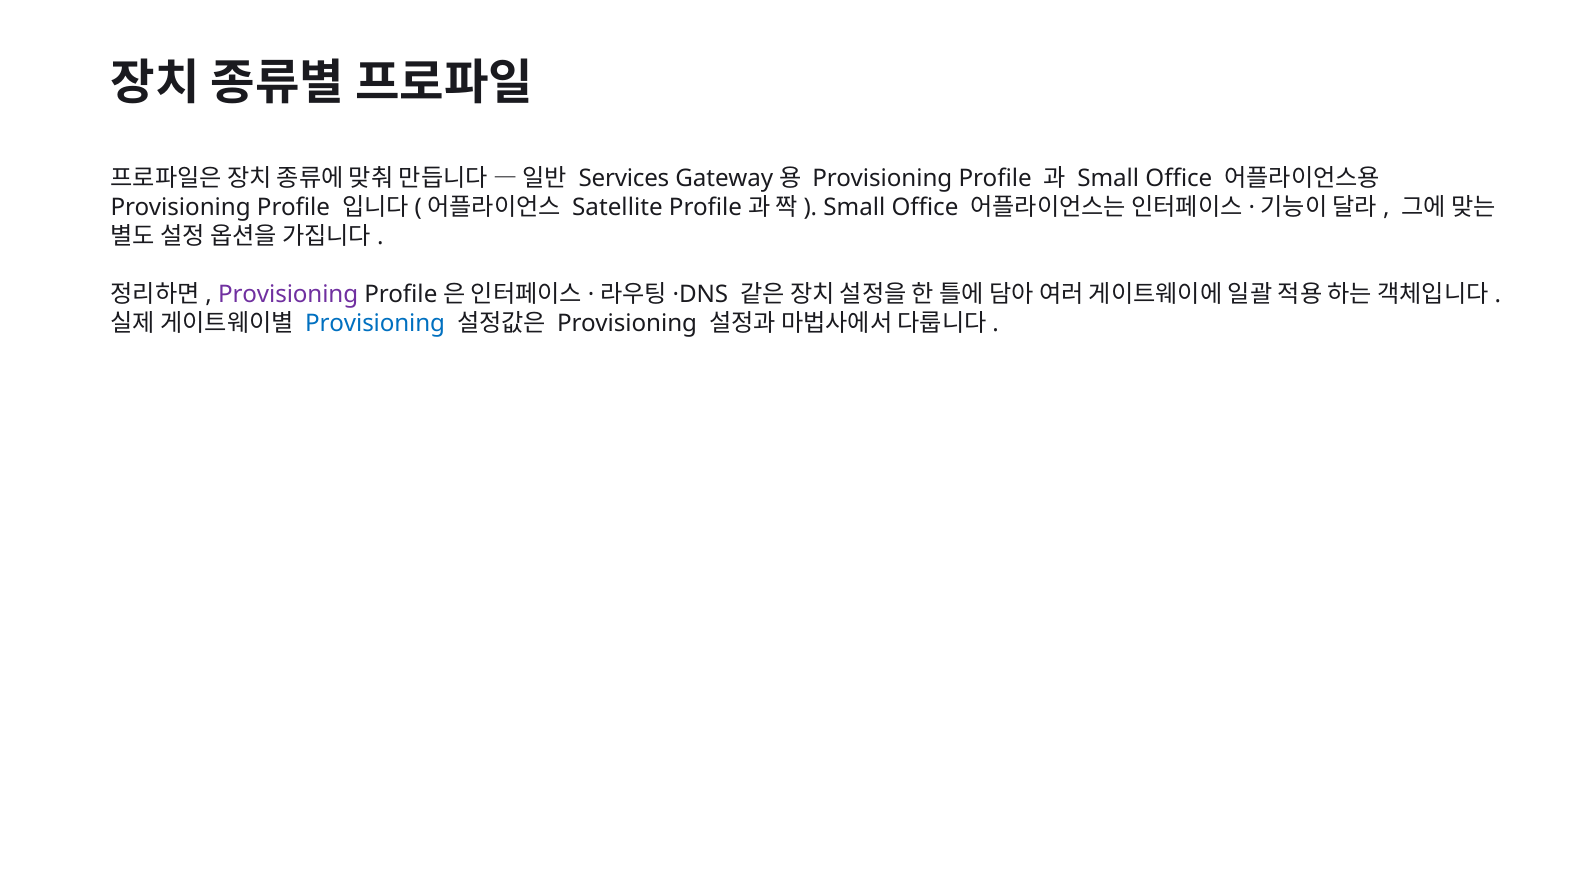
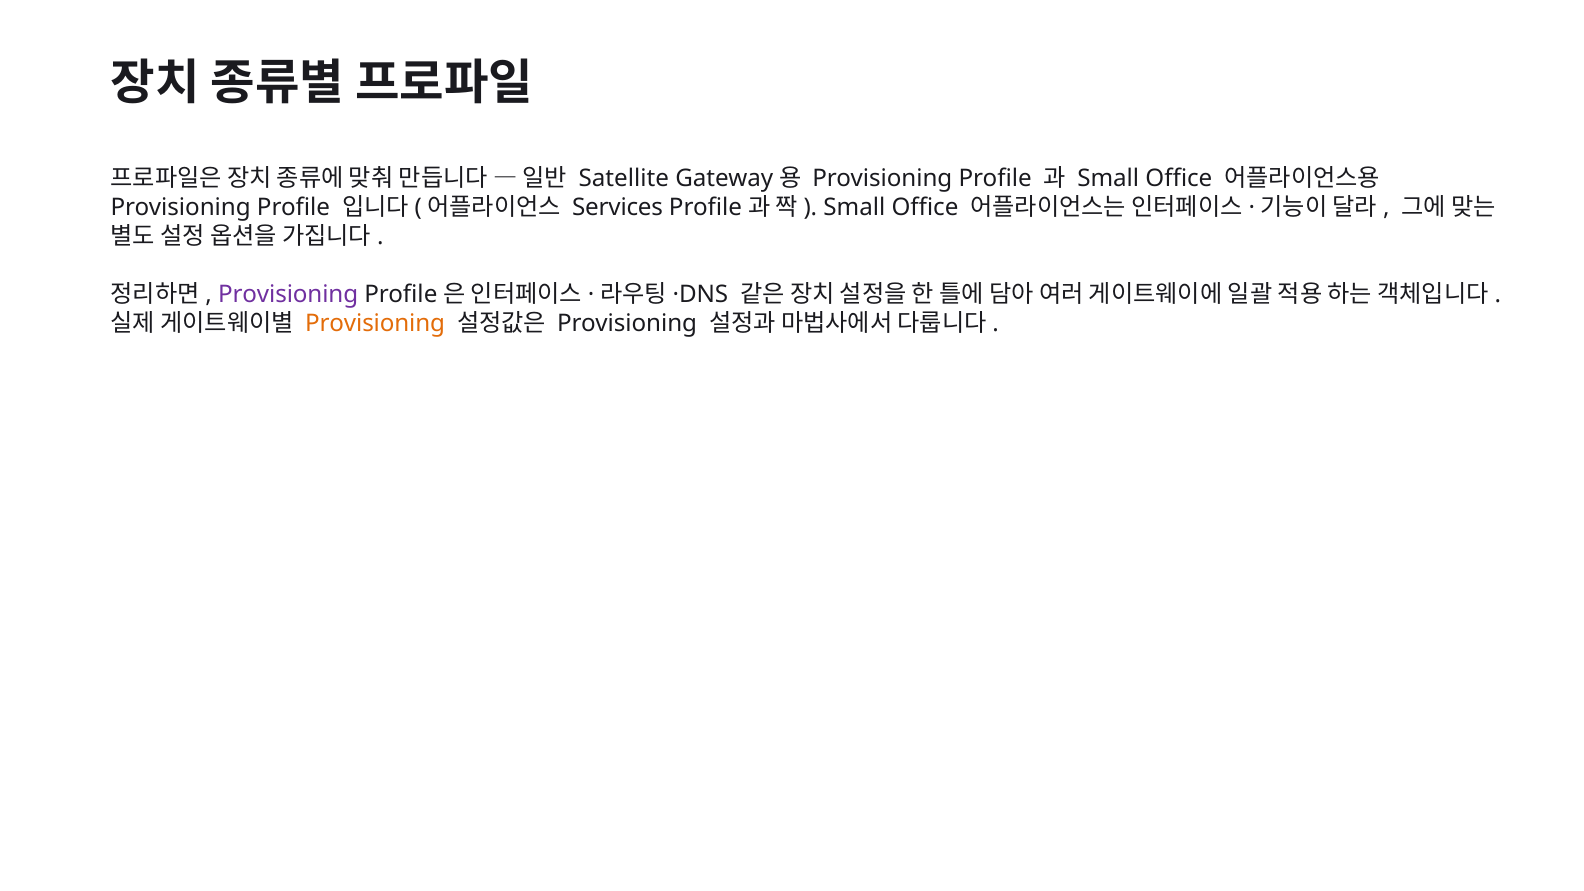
Services: Services -> Satellite (624, 178)
Satellite: Satellite -> Services (618, 208)
Provisioning colour: blue -> orange (375, 324)
